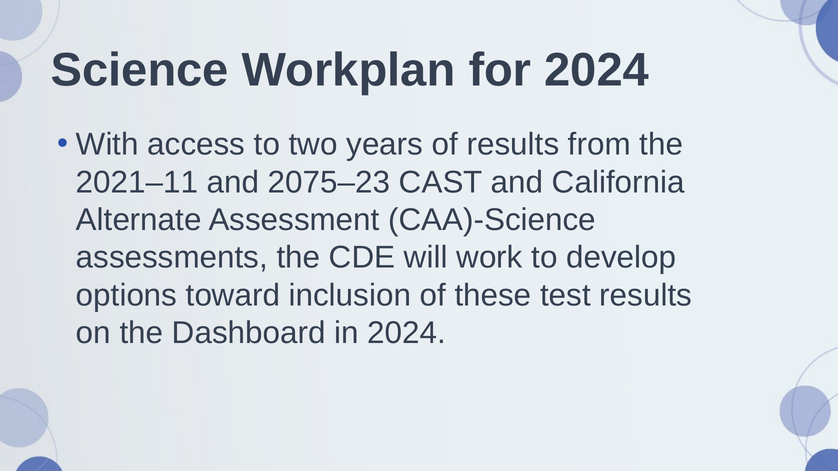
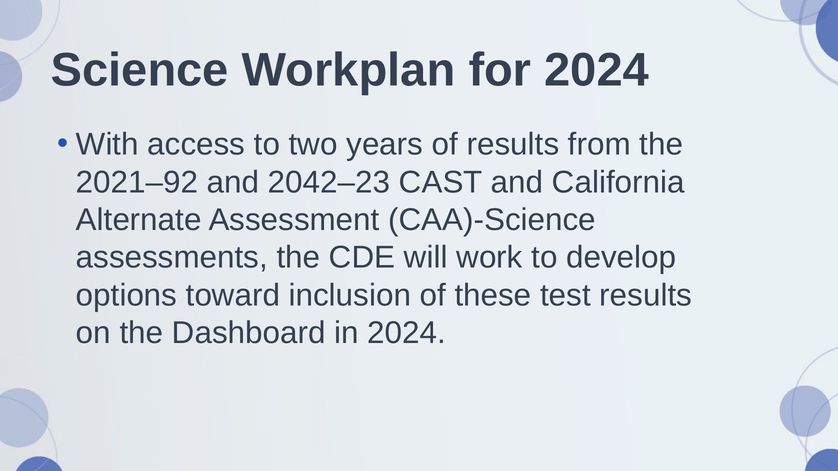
2021–11: 2021–11 -> 2021–92 (137, 182)
2075–23: 2075–23 -> 2042–23 (329, 182)
